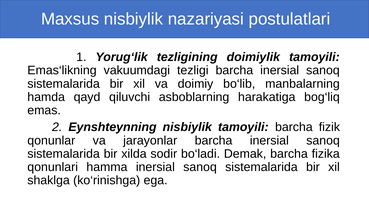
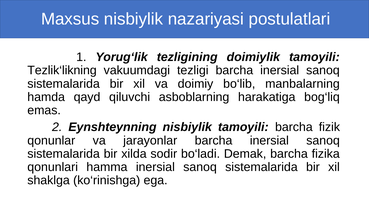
Emas‘likning: Emas‘likning -> Tezlik‘likning (62, 70)
